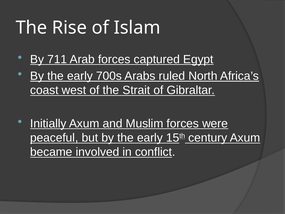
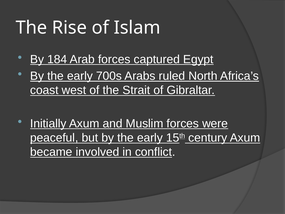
711: 711 -> 184 (57, 59)
